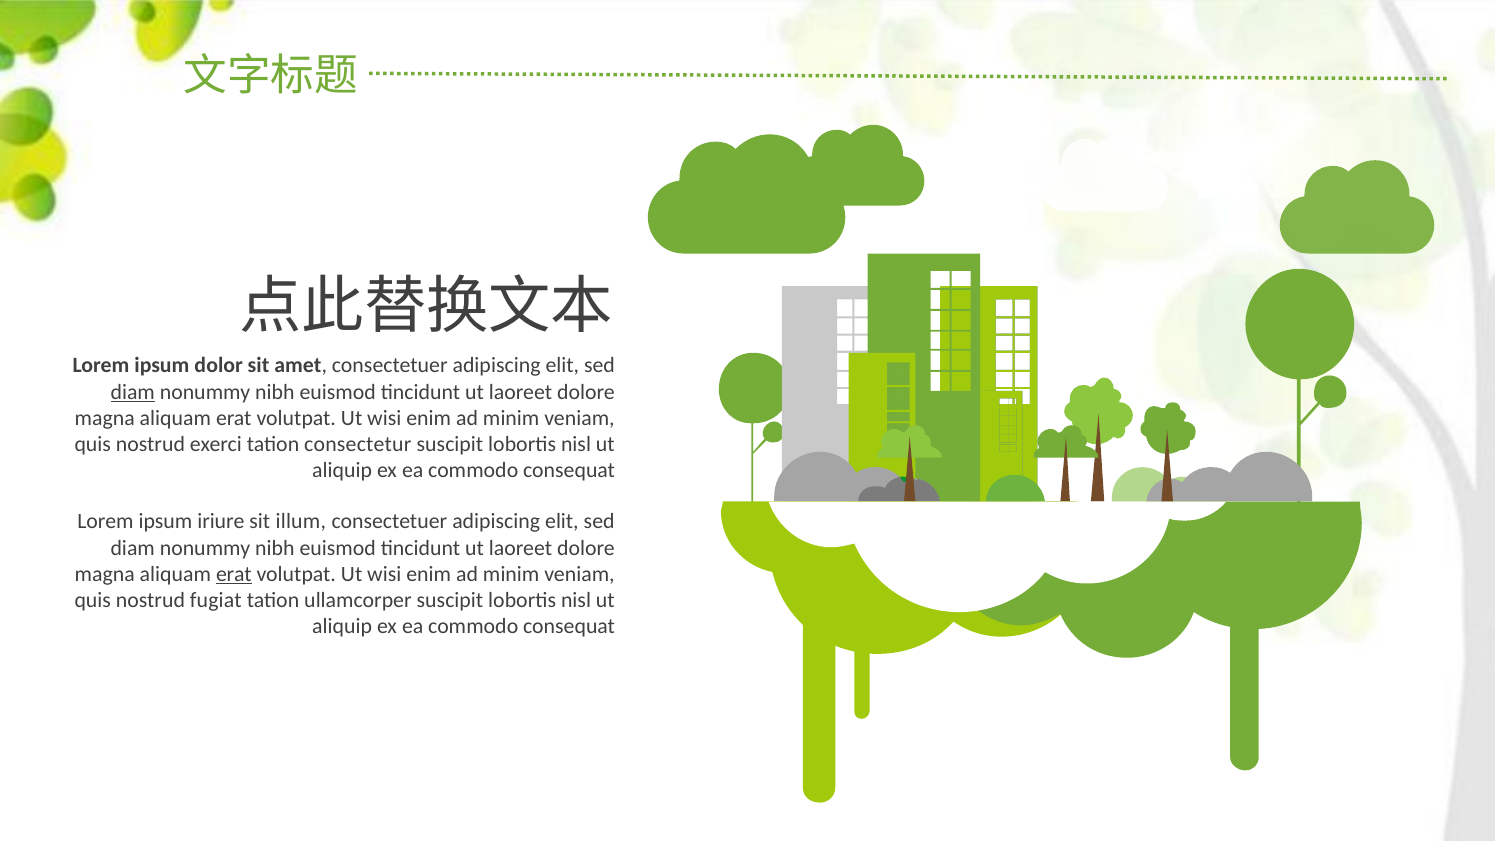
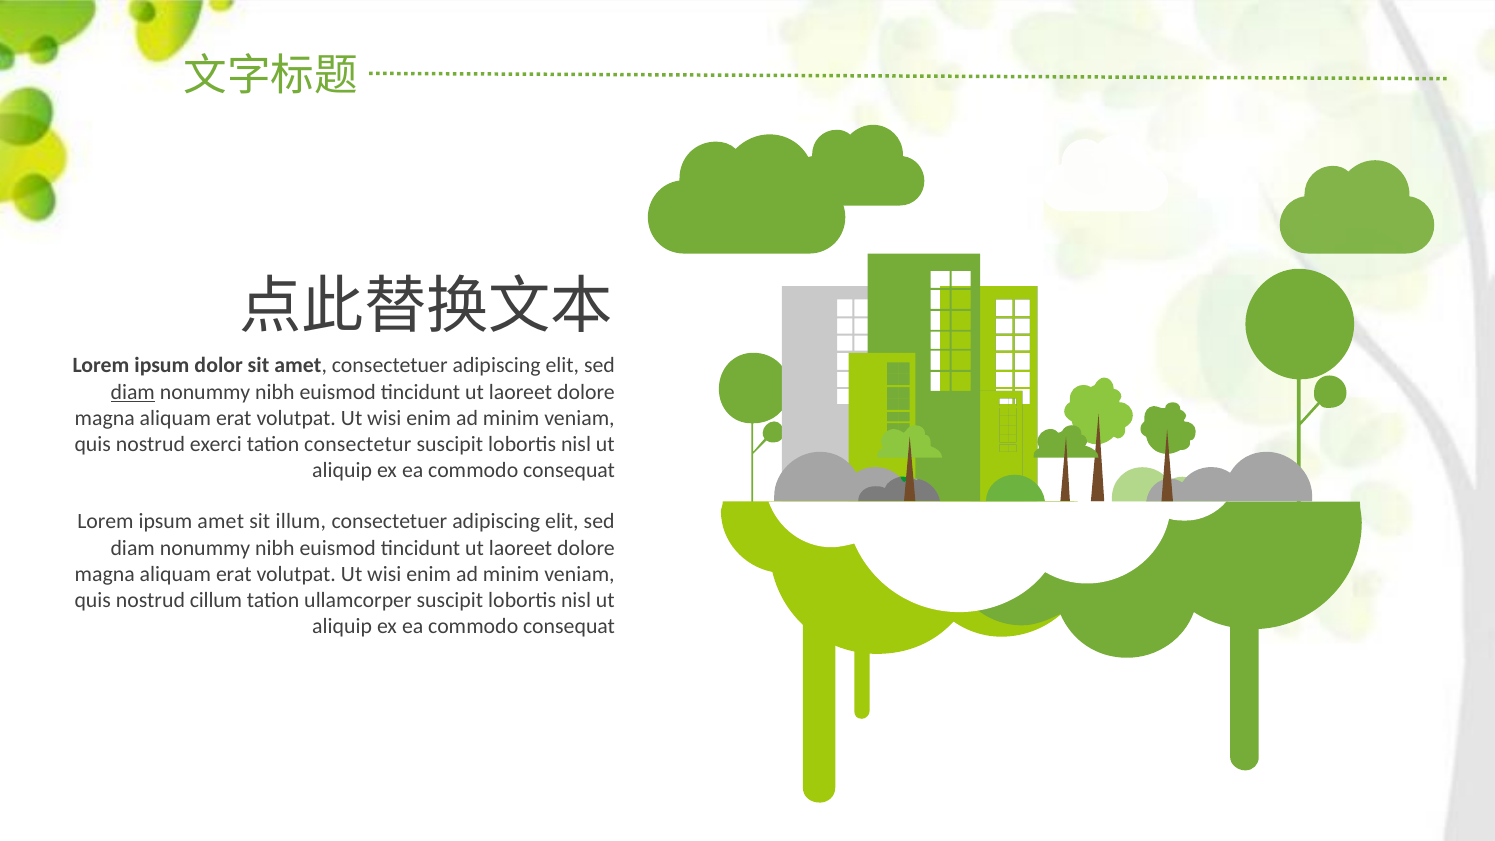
ipsum iriure: iriure -> amet (221, 522)
erat underline: present -> none (234, 574)
fugiat: fugiat -> cillum (216, 600)
